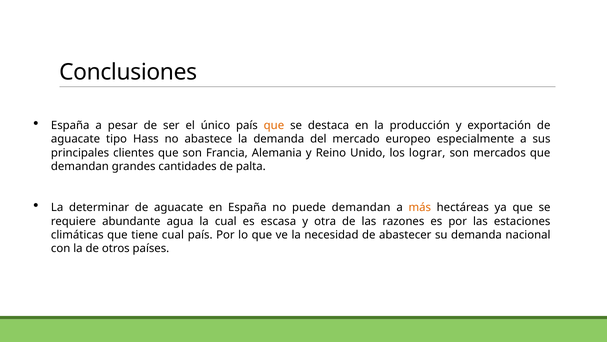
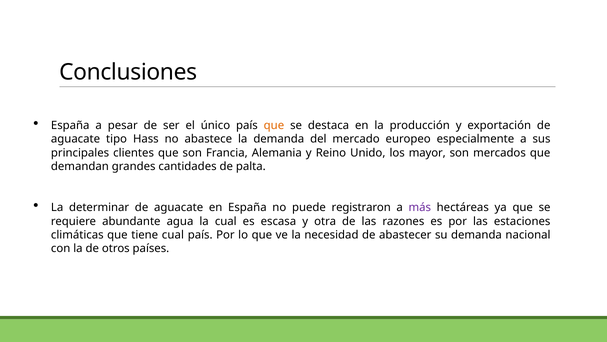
lograr: lograr -> mayor (427, 153)
puede demandan: demandan -> registraron (361, 207)
más colour: orange -> purple (420, 207)
